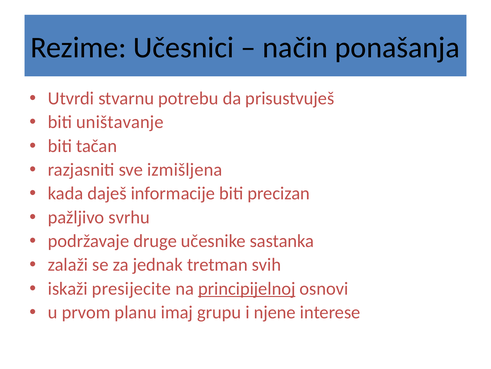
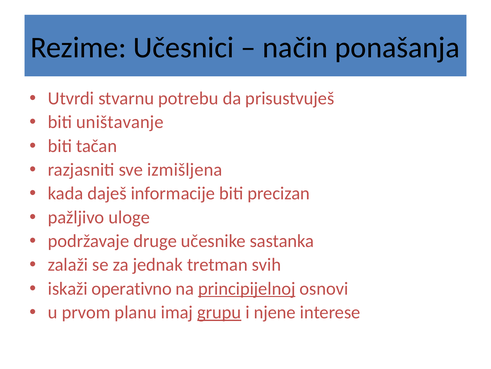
svrhu: svrhu -> uloge (129, 217)
presijecite: presijecite -> operativno (132, 288)
grupu underline: none -> present (219, 312)
